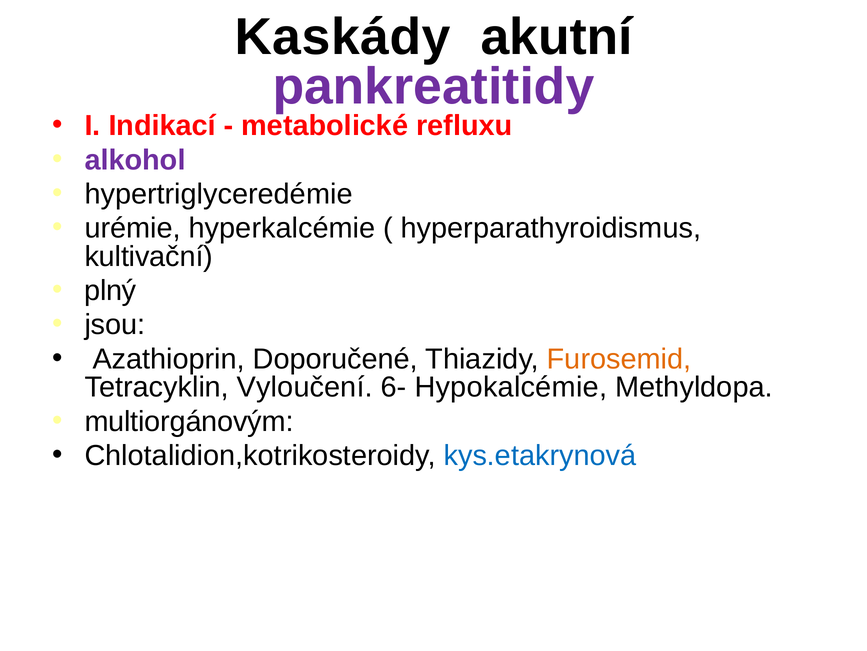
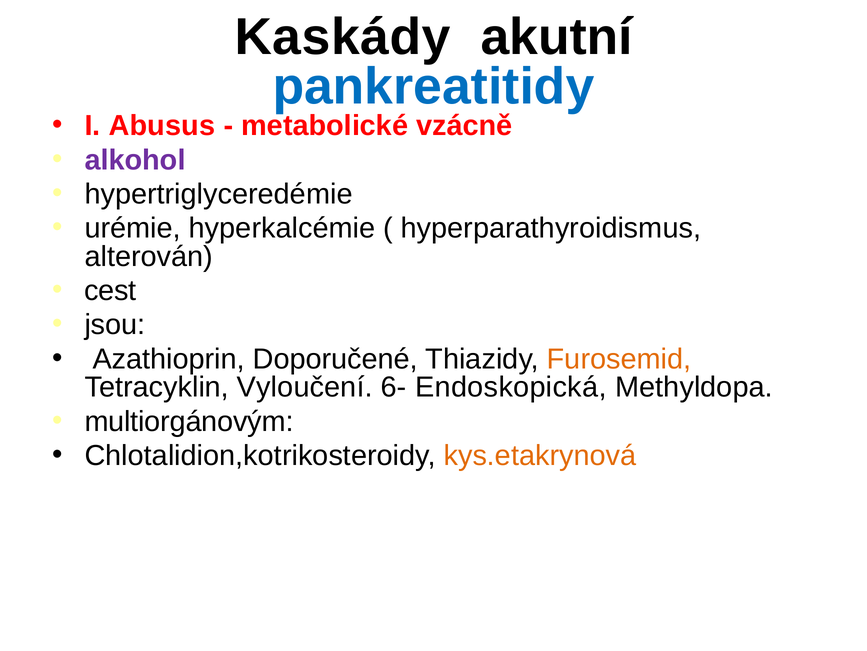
pankreatitidy colour: purple -> blue (433, 87)
Indikací: Indikací -> Abusus (162, 126)
refluxu: refluxu -> vzácně (464, 126)
kultivační: kultivační -> alterován (149, 256)
plný: plný -> cest (110, 290)
Hypokalcémie: Hypokalcémie -> Endoskopická (511, 387)
kys.etakrynová colour: blue -> orange (540, 455)
